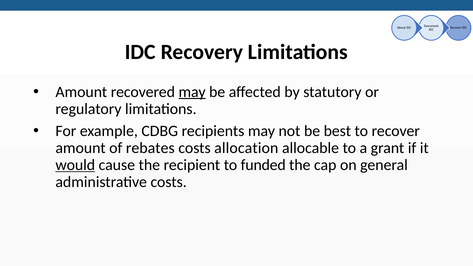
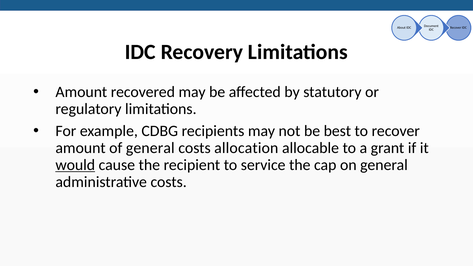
may underline: present -> none (192, 92)
of rebates: rebates -> general (150, 148)
funded: funded -> service (263, 165)
